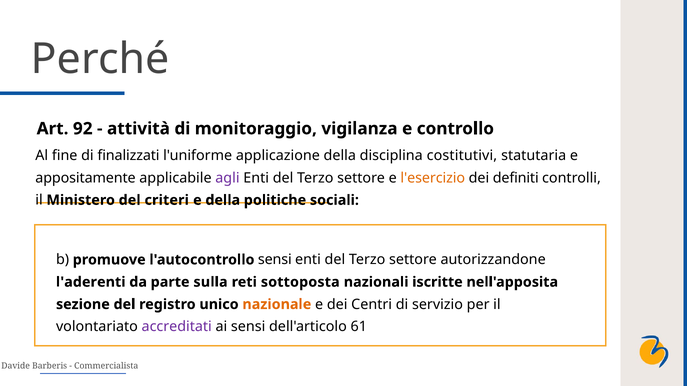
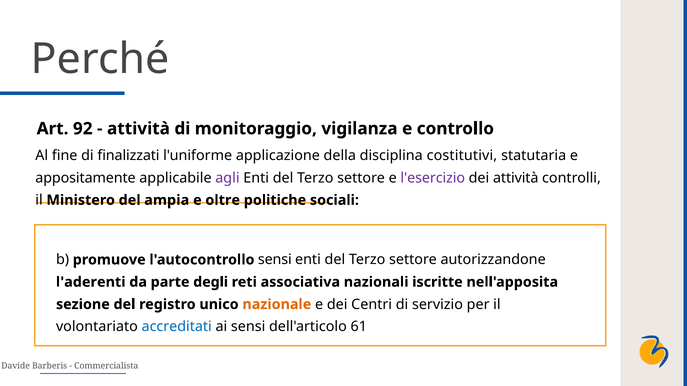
l'esercizio colour: orange -> purple (433, 178)
dei definiti: definiti -> attività (516, 178)
criteri: criteri -> ampia (167, 200)
e della: della -> oltre (223, 200)
sulla: sulla -> degli (211, 282)
sottoposta: sottoposta -> associativa (300, 282)
accreditati colour: purple -> blue (177, 327)
